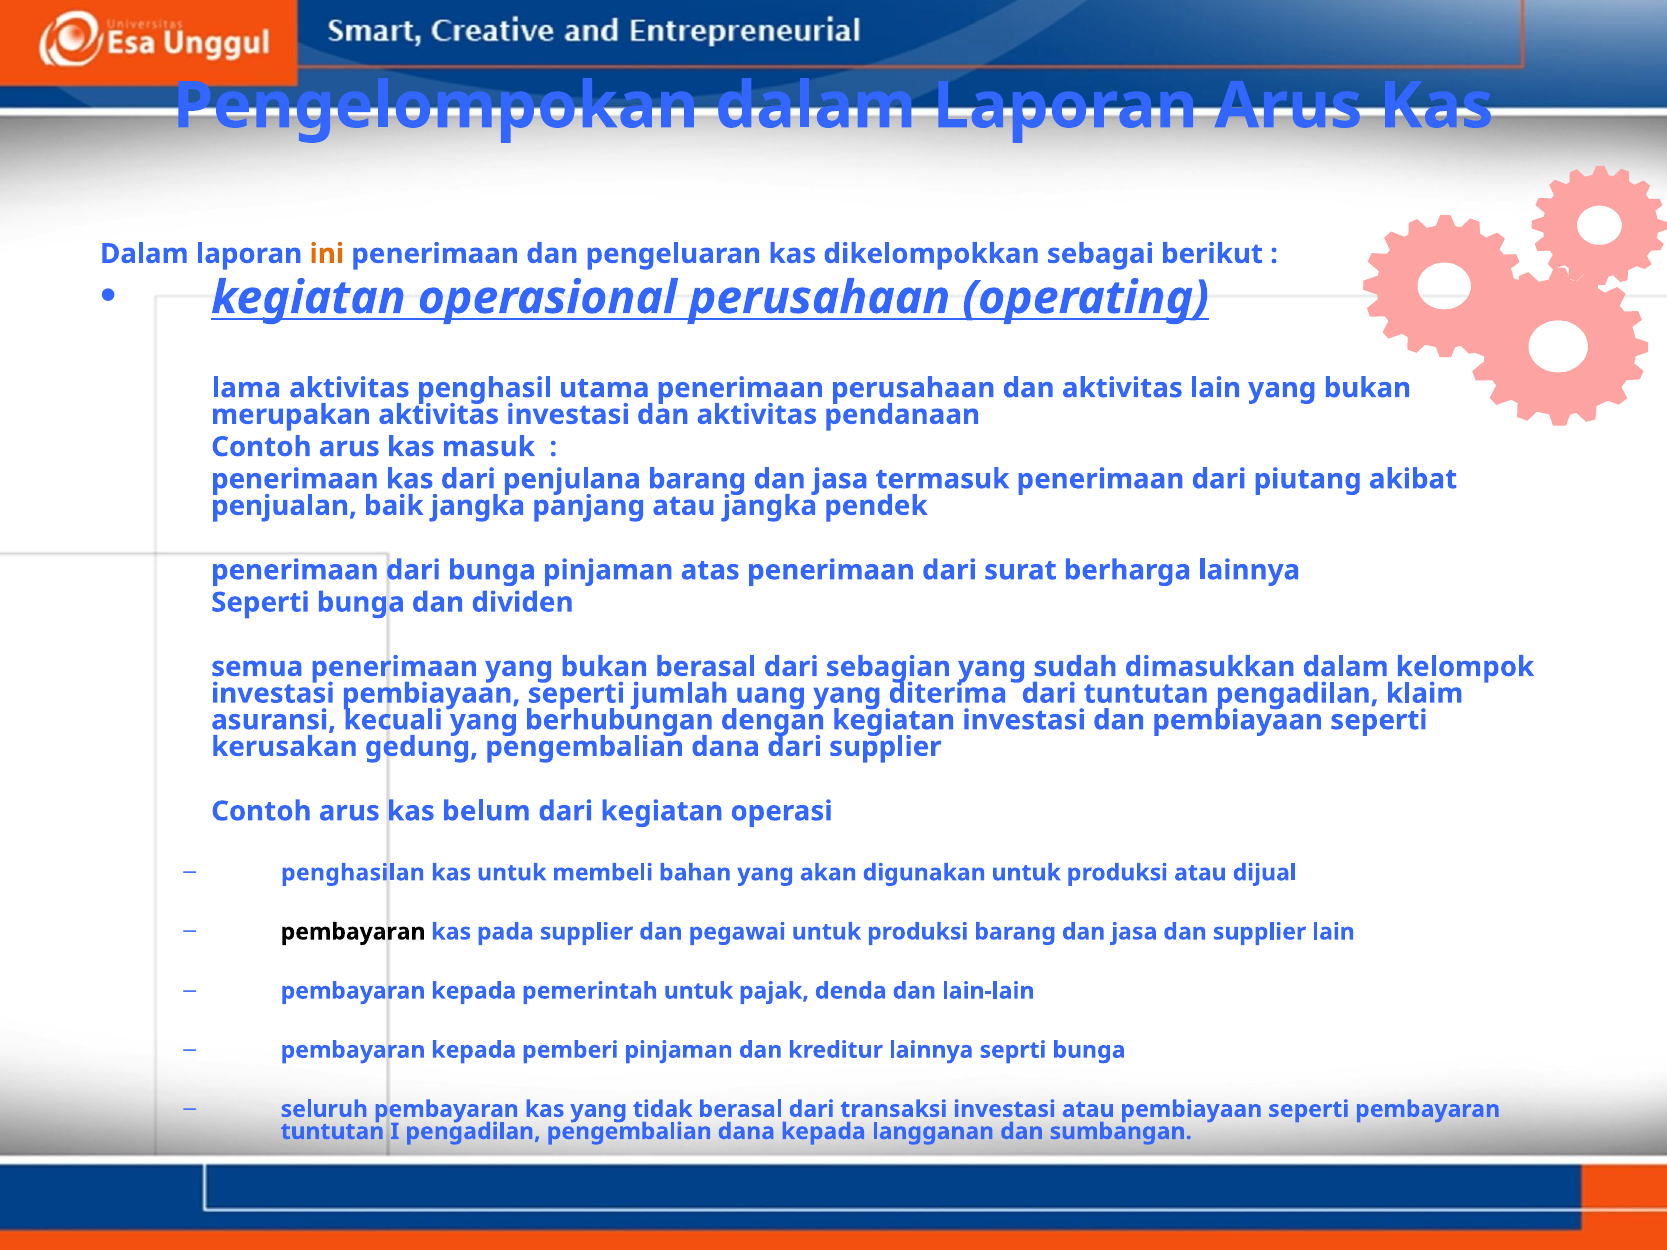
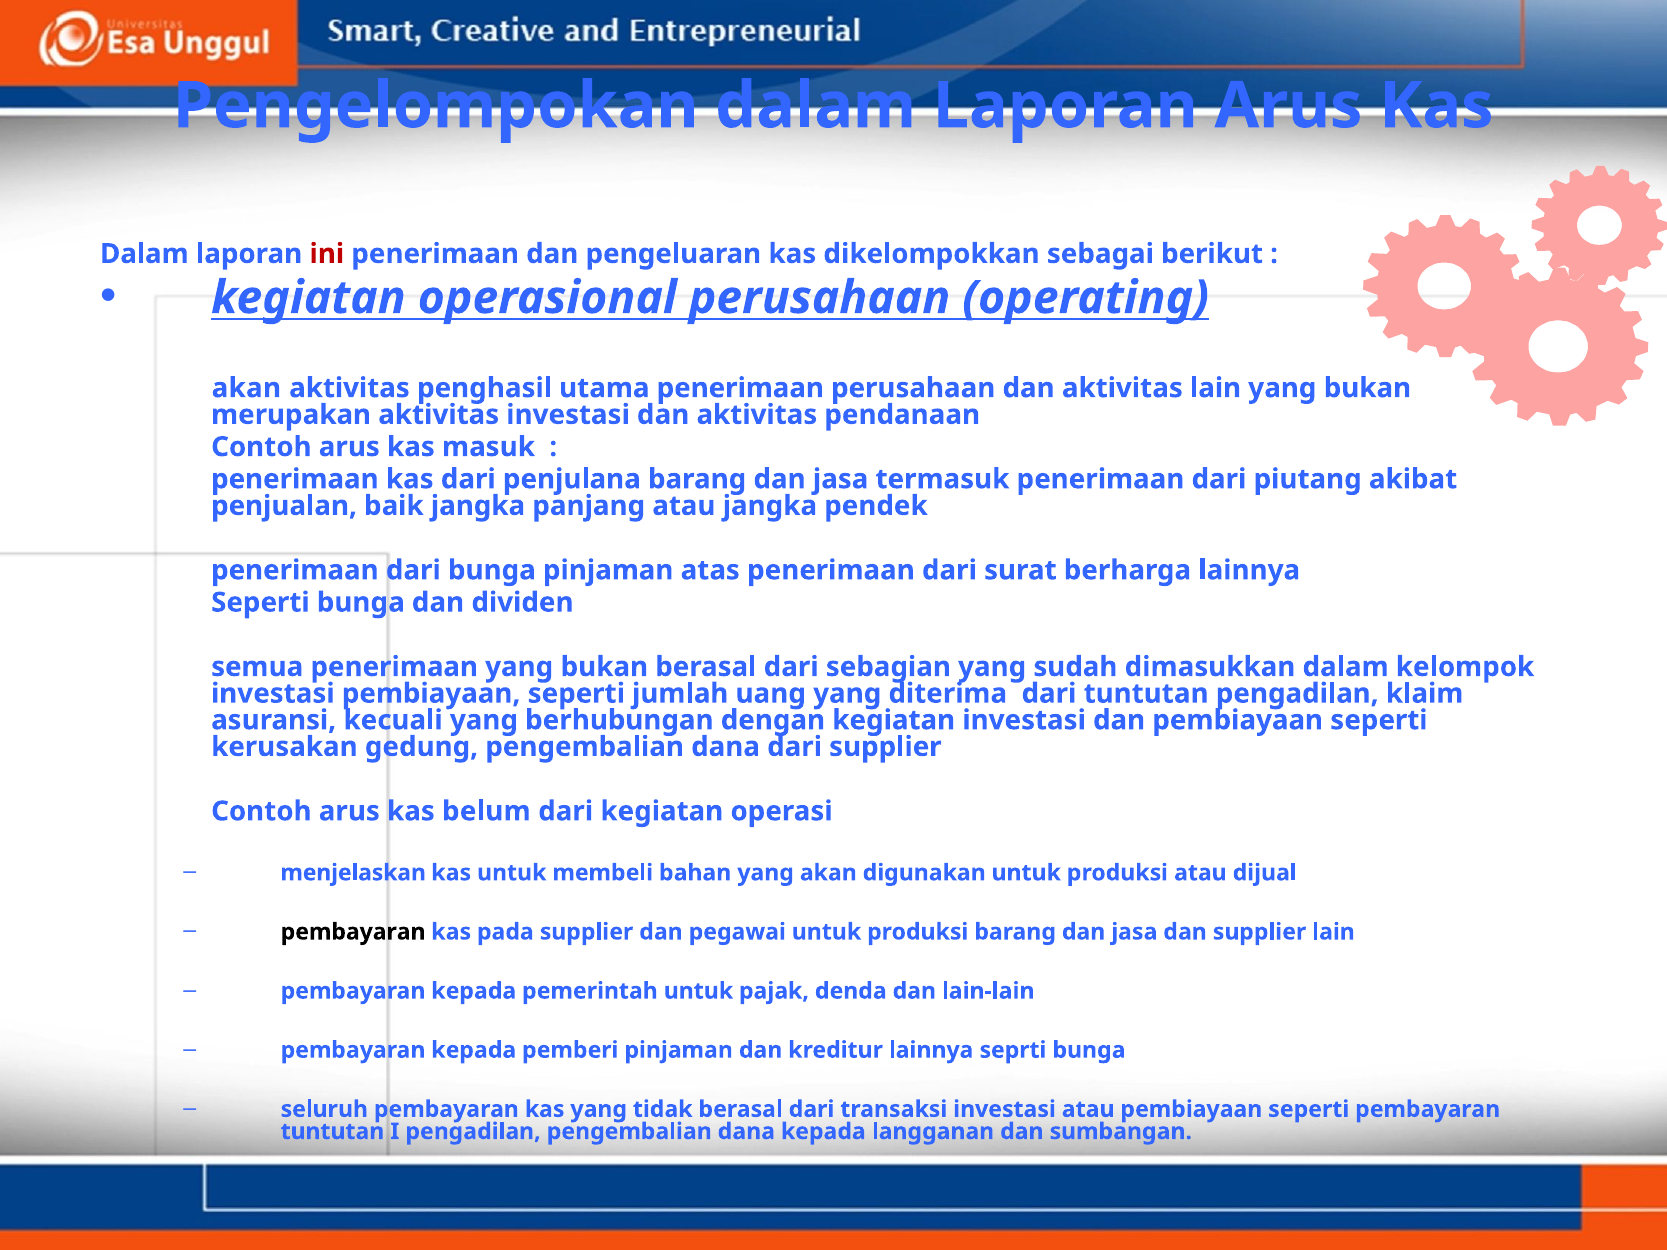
ini colour: orange -> red (327, 254)
lama: lama -> akan (246, 388)
penghasilan: penghasilan -> menjelaskan (353, 873)
